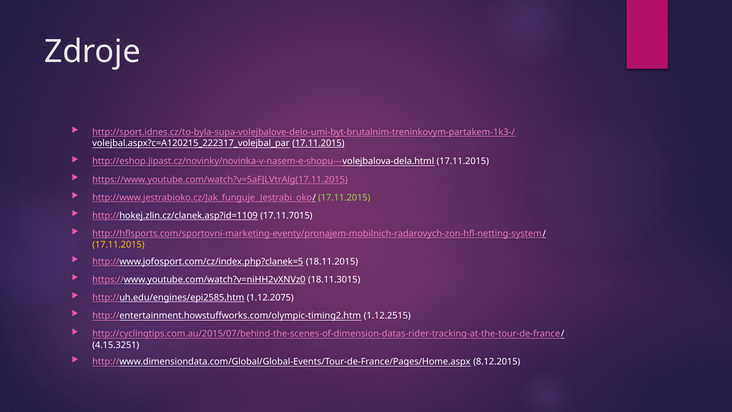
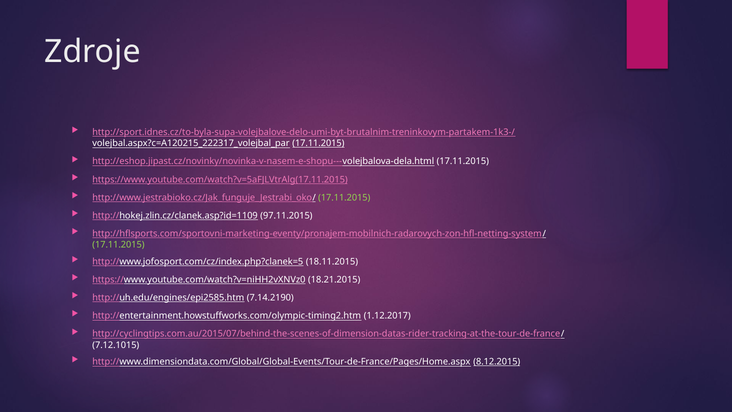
17.11.7015: 17.11.7015 -> 97.11.2015 (286, 216)
17.11.2015 colour: yellow -> light green (118, 245)
18.11.3015: 18.11.3015 -> 18.21.2015 (334, 280)
1.12.2075: 1.12.2075 -> 7.14.2190 (270, 298)
1.12.2515: 1.12.2515 -> 1.12.2017 (387, 316)
4.15.3251: 4.15.3251 -> 7.12.1015 (116, 345)
8.12.2015 underline: none -> present (497, 362)
